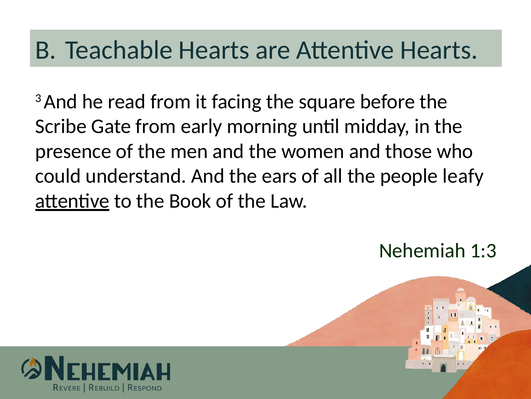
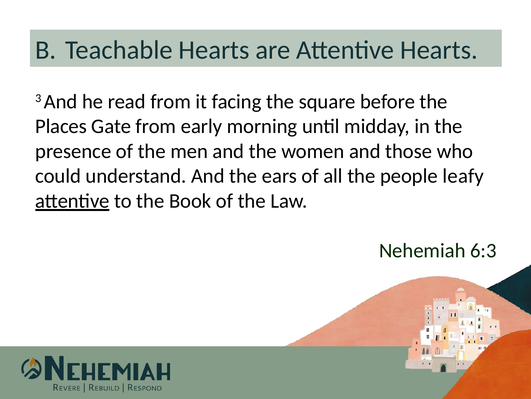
Scribe: Scribe -> Places (61, 126)
1:3: 1:3 -> 6:3 (483, 250)
